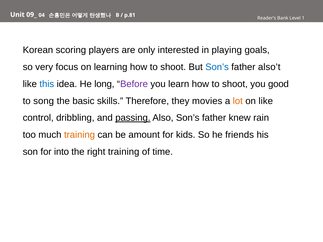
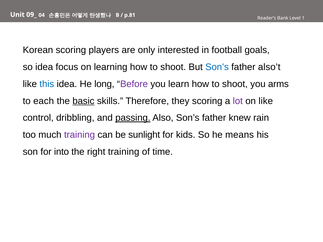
playing: playing -> football (227, 50)
so very: very -> idea (44, 67)
good: good -> arms (278, 84)
song: song -> each (44, 101)
basic underline: none -> present (83, 101)
they movies: movies -> scoring (207, 101)
lot colour: orange -> purple (238, 101)
training colour: orange -> purple (80, 135)
amount: amount -> sunlight (144, 135)
friends: friends -> means (240, 135)
